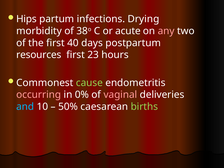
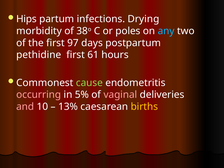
acute: acute -> poles (128, 31)
any colour: pink -> light blue (166, 31)
40: 40 -> 97 (73, 43)
resources: resources -> pethidine (39, 55)
23: 23 -> 61 (93, 55)
0%: 0% -> 5% (82, 95)
and colour: light blue -> pink (25, 107)
50%: 50% -> 13% (68, 107)
births colour: light green -> yellow (144, 107)
